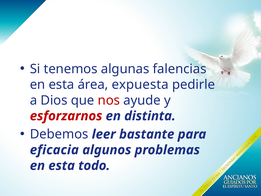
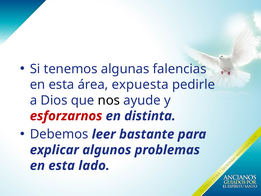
nos colour: red -> black (109, 100)
eficacia: eficacia -> explicar (54, 150)
todo: todo -> lado (94, 165)
